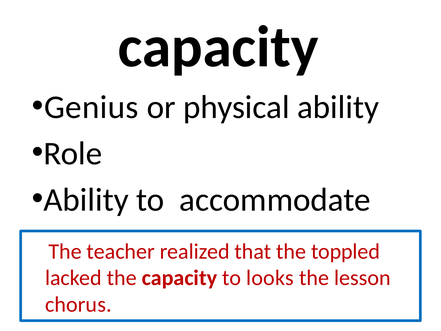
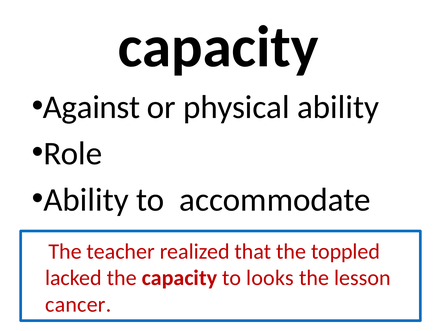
Genius: Genius -> Against (92, 107)
chorus: chorus -> cancer (78, 304)
